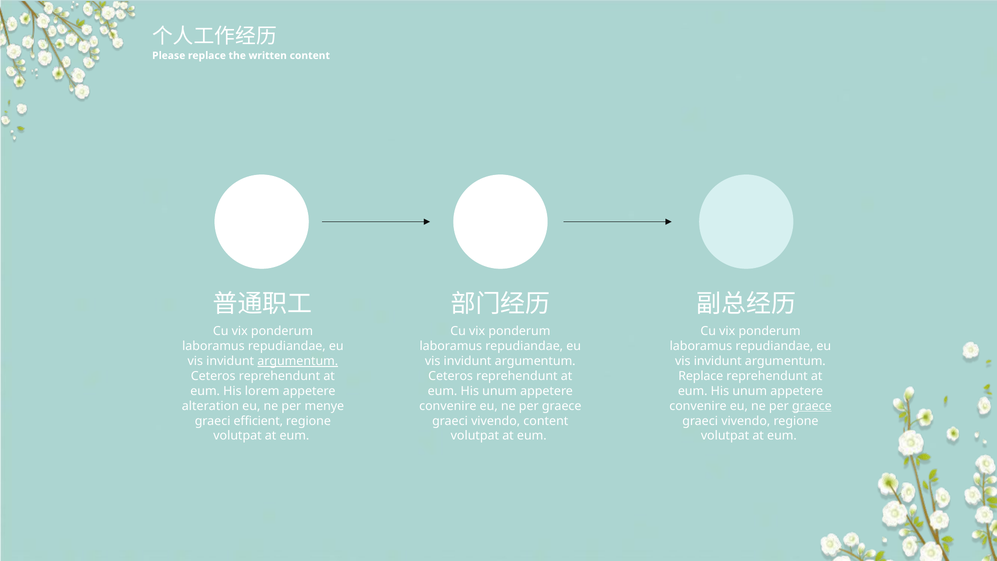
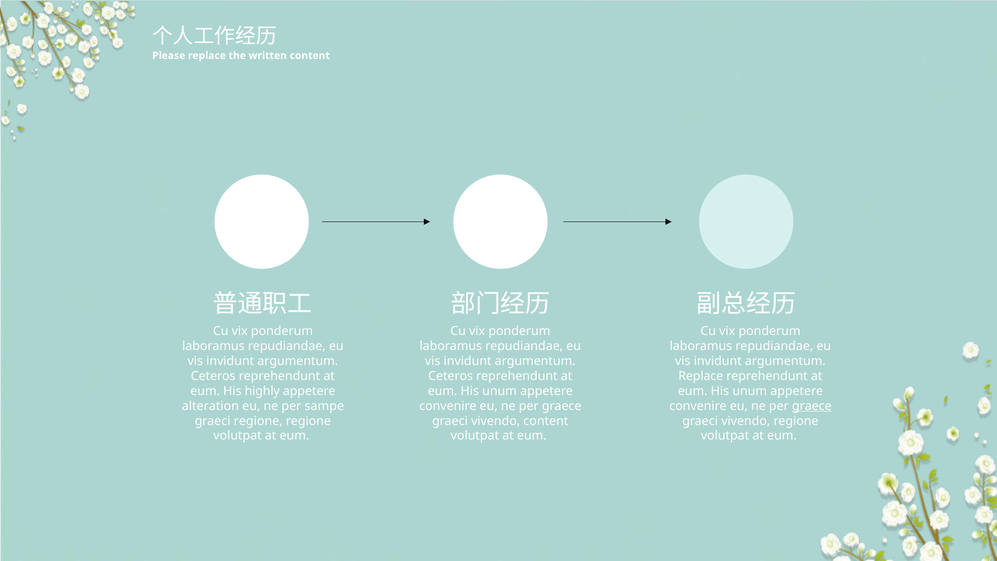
argumentum underline: present -> none (298, 361)
lorem: lorem -> highly (262, 391)
menye: menye -> sampe (324, 406)
graeci efficient: efficient -> regione (258, 421)
